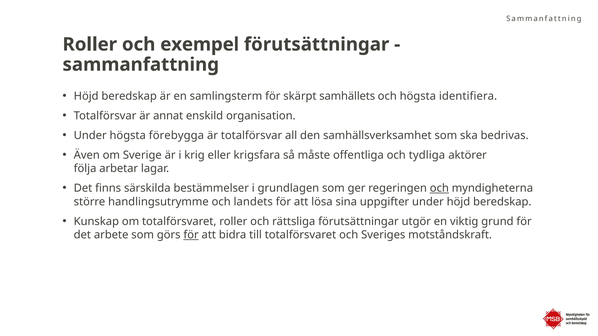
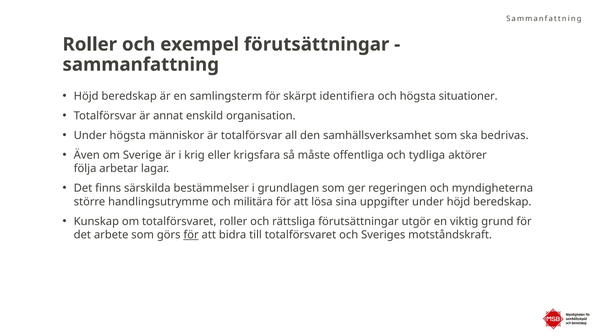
samhällets: samhällets -> identifiera (347, 96)
identifiera: identifiera -> situationer (468, 96)
förebygga: förebygga -> människor (177, 136)
och underline: present -> none (439, 188)
landets: landets -> militära (253, 202)
